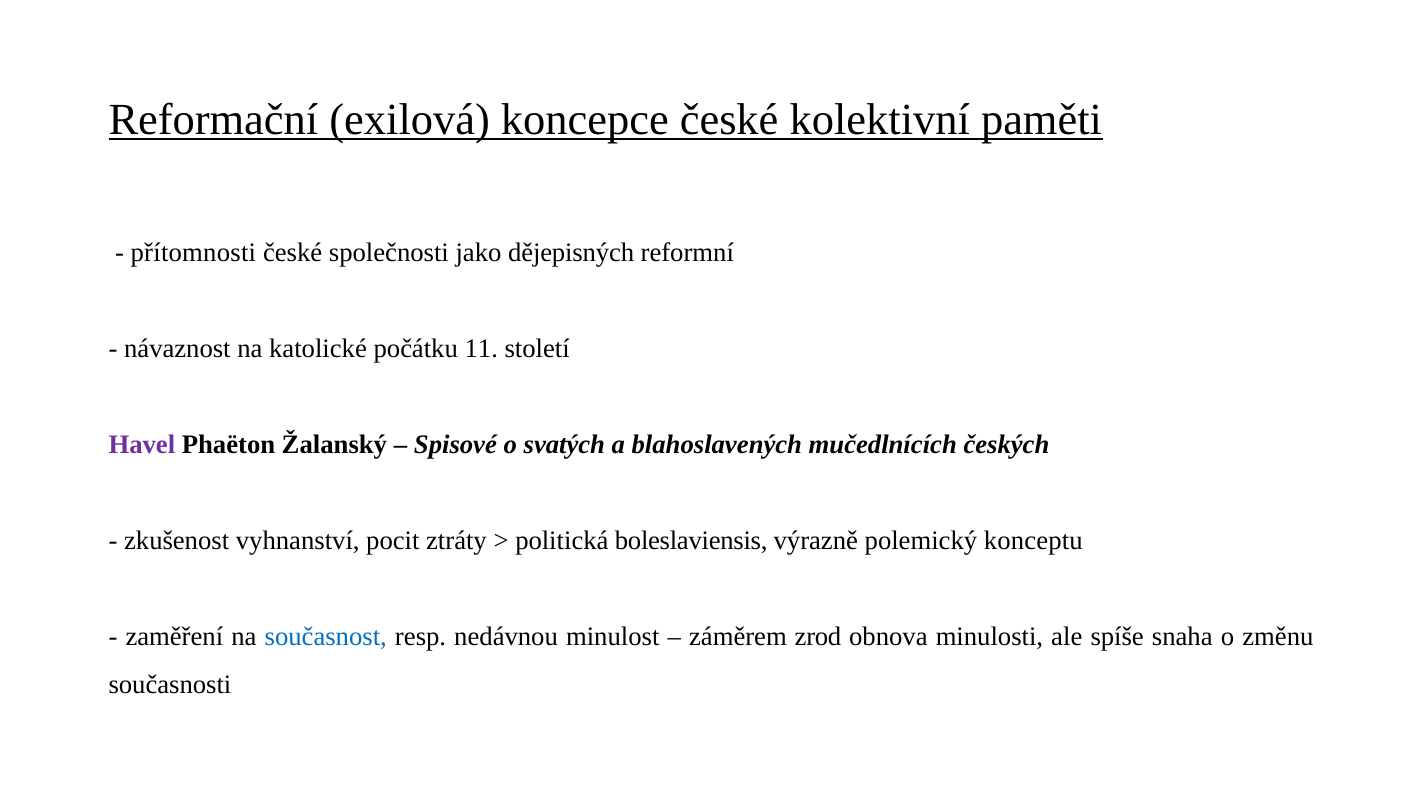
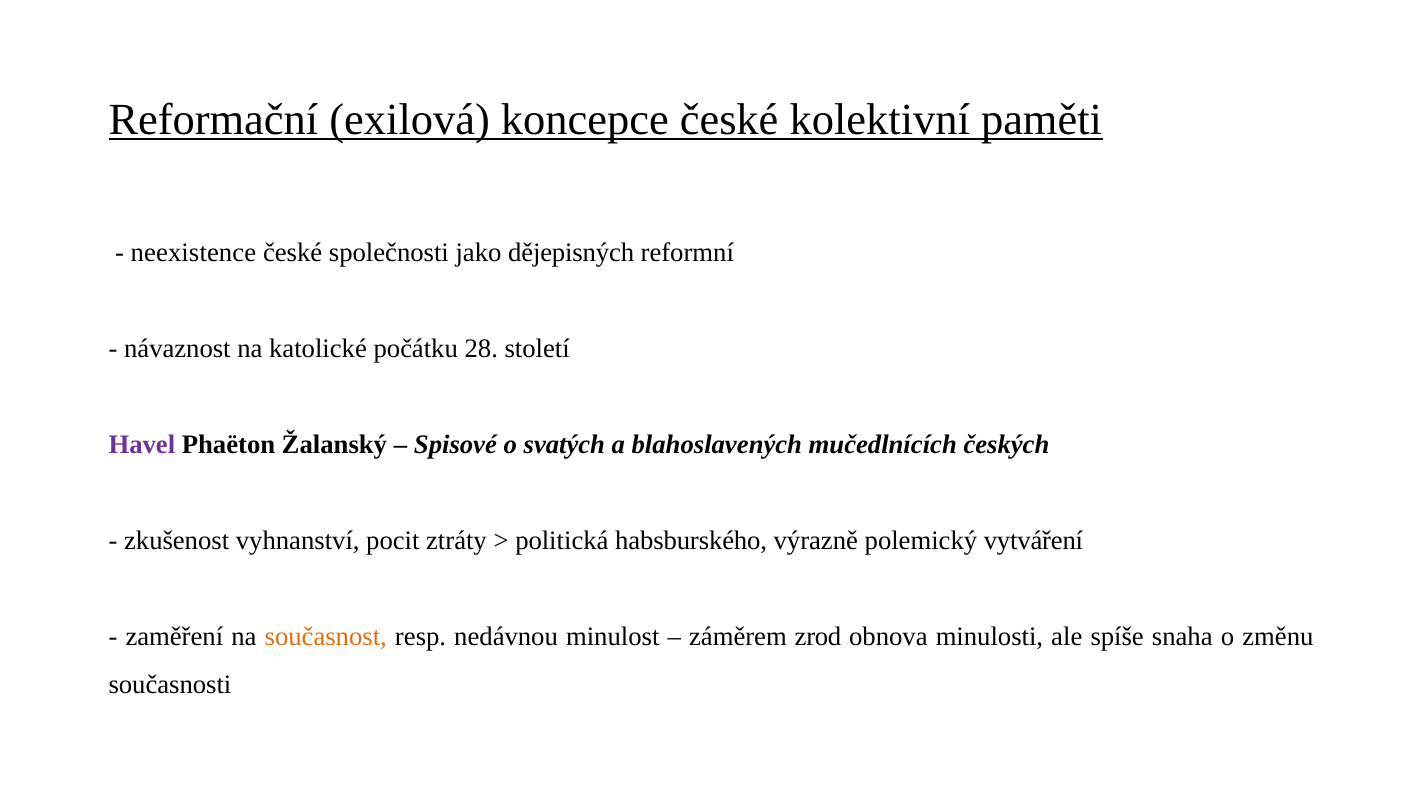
přítomnosti: přítomnosti -> neexistence (193, 252)
11: 11 -> 28 (481, 349)
boleslaviensis: boleslaviensis -> habsburského (691, 541)
konceptu: konceptu -> vytváření (1033, 541)
současnost colour: blue -> orange (326, 637)
